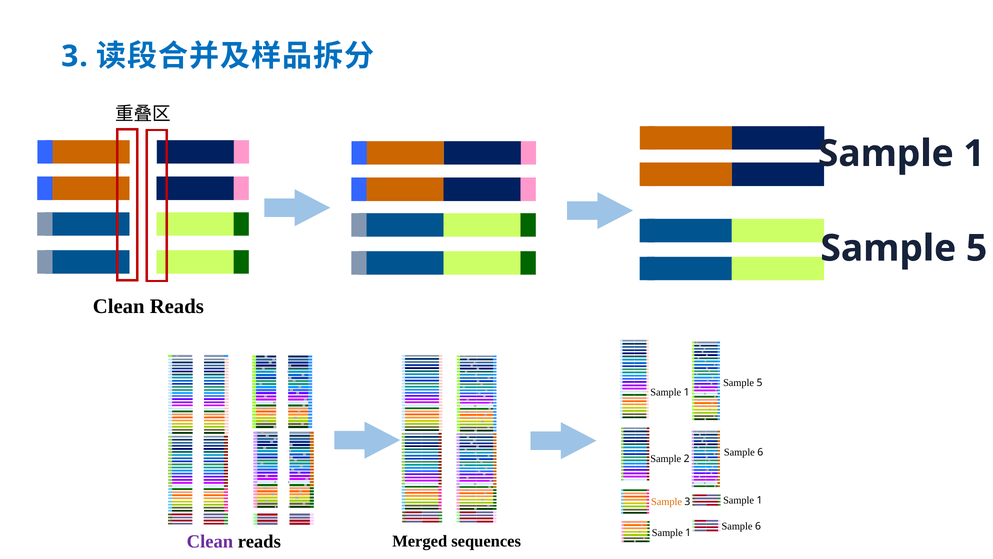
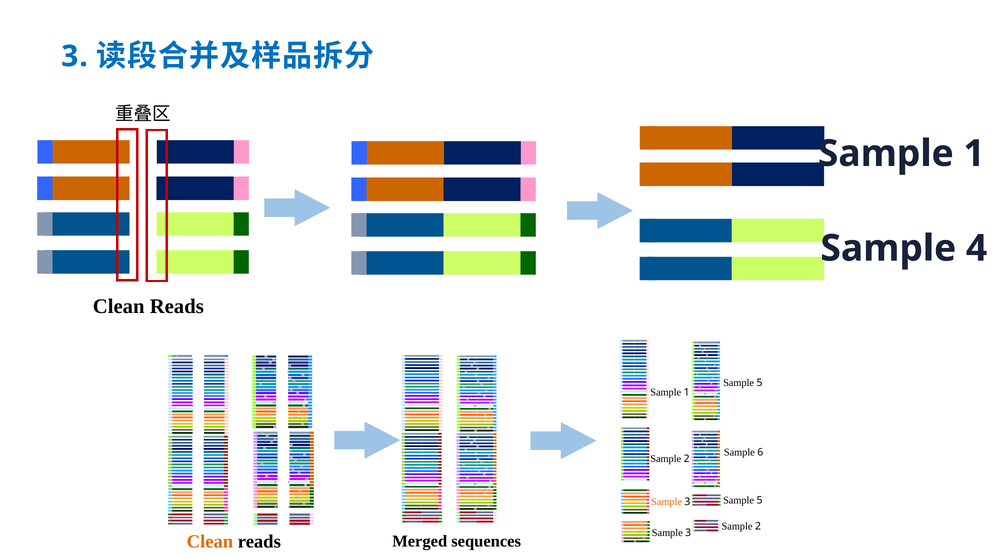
5: 5 -> 4 (977, 248)
1: 1 -> 5 (759, 500)
6: 6 -> 2 (758, 526)
1: 1 -> 3 (688, 532)
Clean colour: purple -> orange (210, 541)
